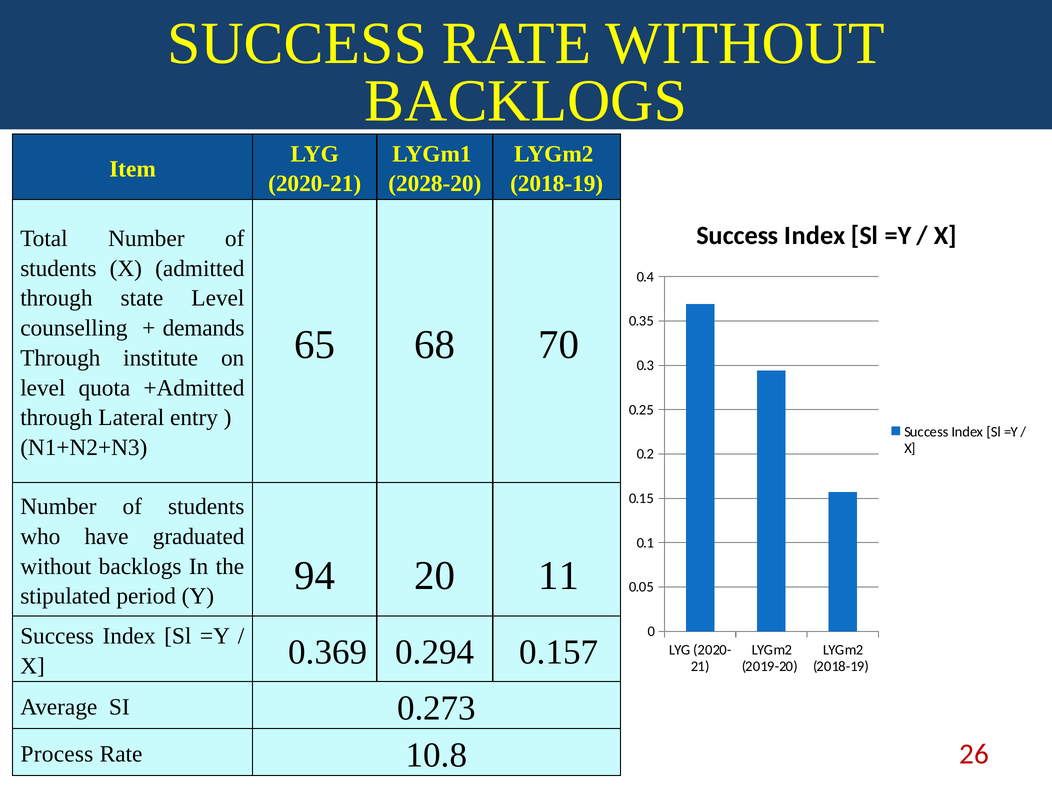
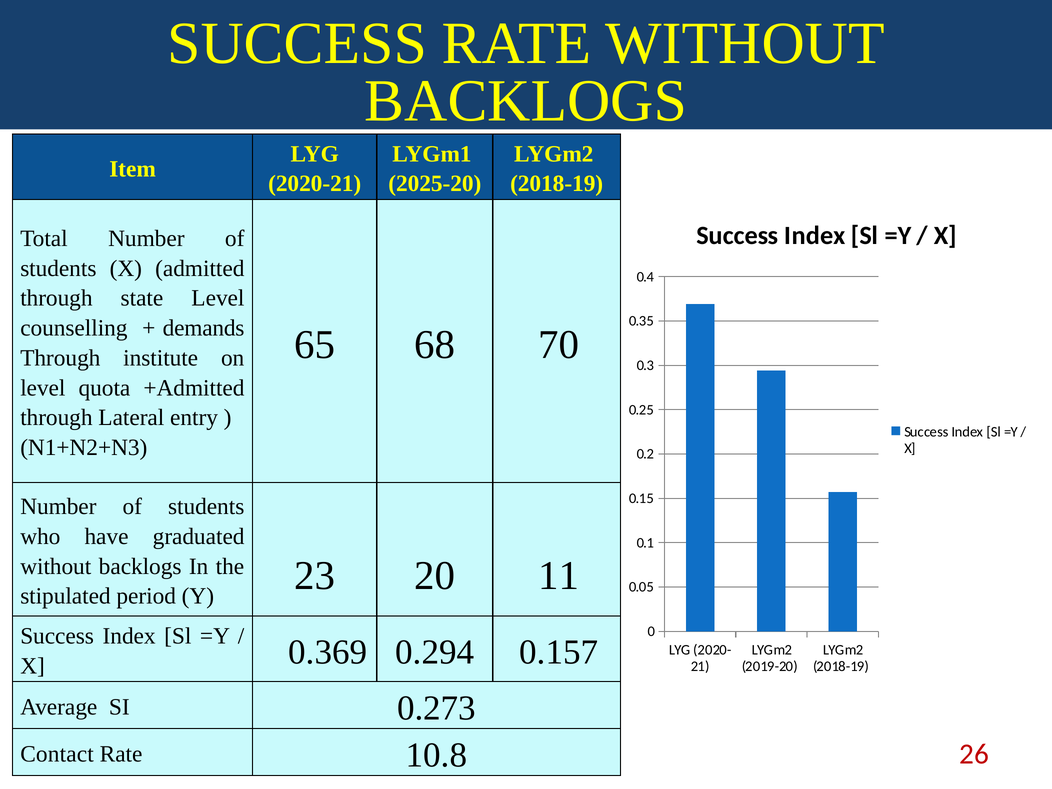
2028-20: 2028-20 -> 2025-20 (435, 184)
94: 94 -> 23 (315, 576)
Process: Process -> Contact (57, 754)
